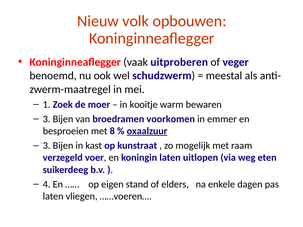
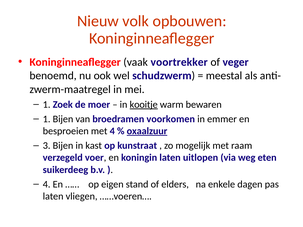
uitproberen: uitproberen -> voortrekker (179, 62)
kooitje underline: none -> present (144, 105)
3: 3 -> 1 (47, 119)
met 8: 8 -> 4 (112, 131)
